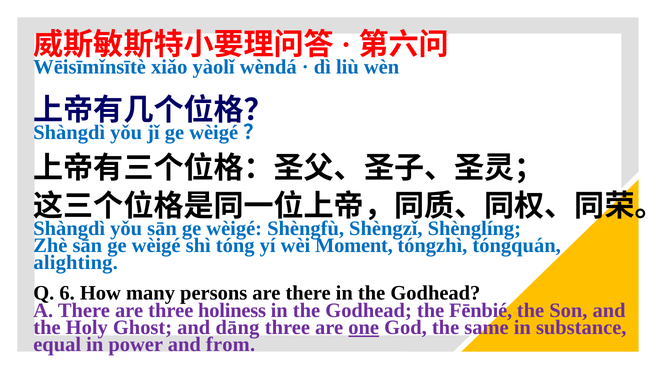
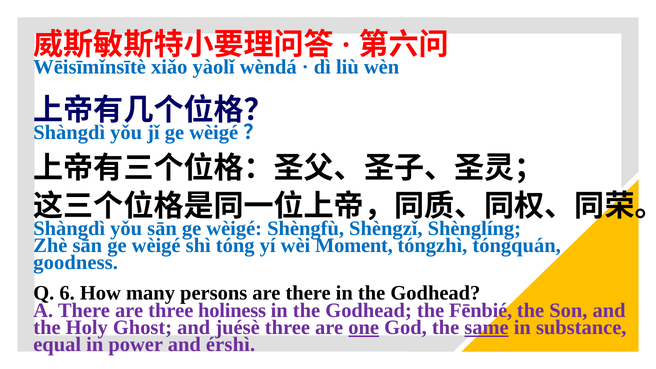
alighting: alighting -> goodness (76, 262)
dāng: dāng -> juésè (238, 327)
same underline: none -> present (487, 327)
from: from -> érshì (231, 344)
